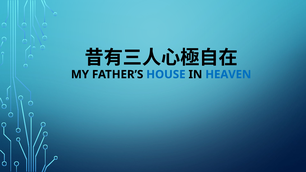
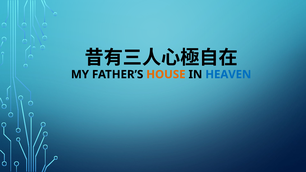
HOUSE colour: blue -> orange (166, 75)
